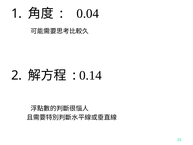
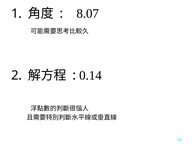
0.04: 0.04 -> 8.07 (88, 14)
